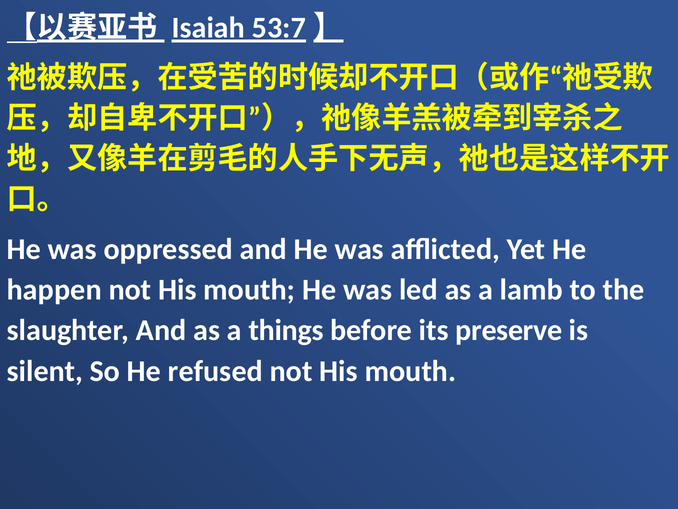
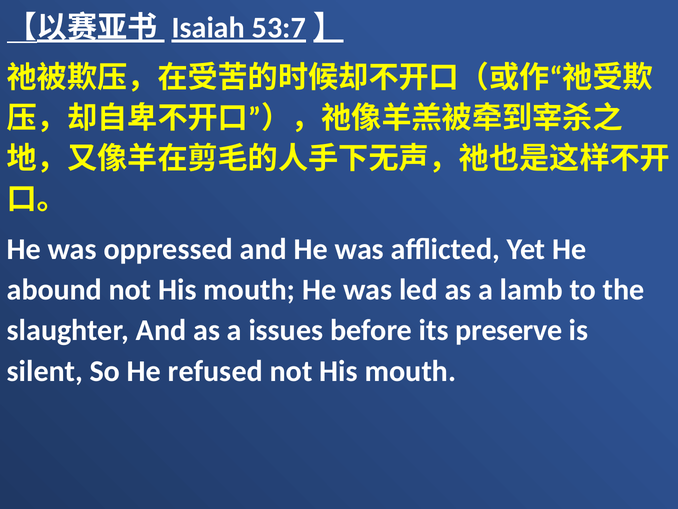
happen: happen -> abound (54, 290)
things: things -> issues (286, 330)
